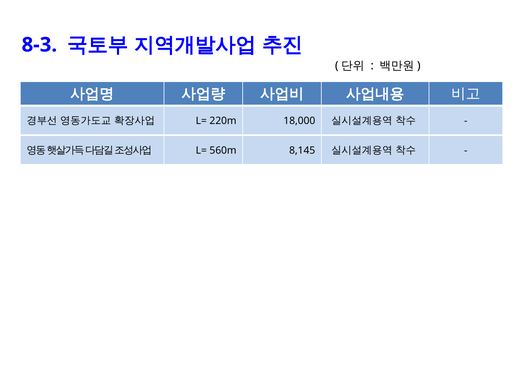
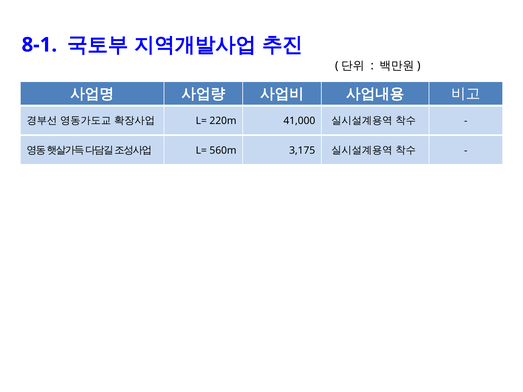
8-3: 8-3 -> 8-1 (39, 45)
18,000: 18,000 -> 41,000 (299, 121)
8,145: 8,145 -> 3,175 (302, 151)
